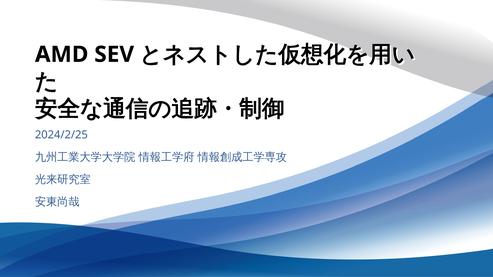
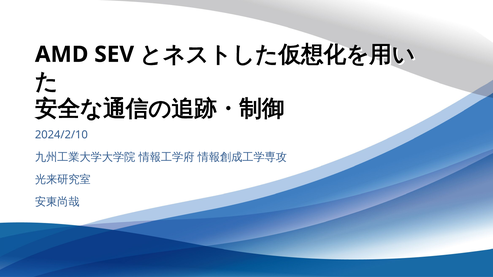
2024/2/25: 2024/2/25 -> 2024/2/10 (61, 135)
